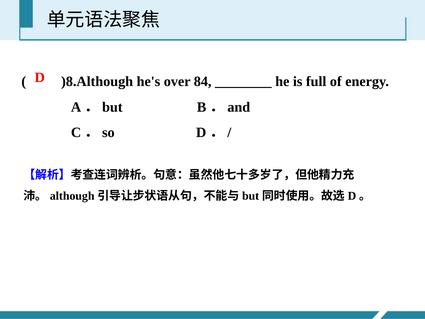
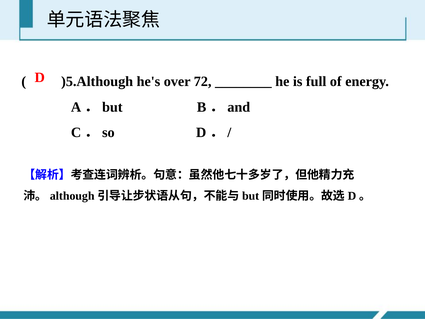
)8.Although: )8.Although -> )5.Although (97, 81)
84: 84 -> 72 (203, 81)
